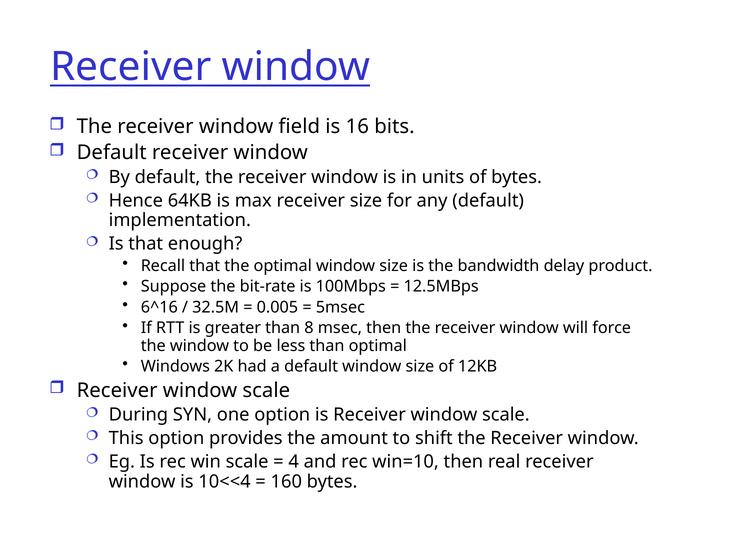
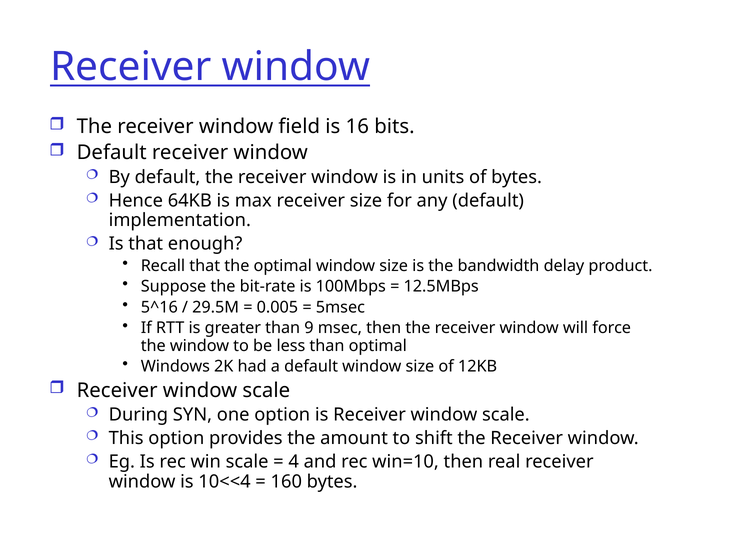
6^16: 6^16 -> 5^16 (159, 307)
32.5M: 32.5M -> 29.5M (216, 307)
8: 8 -> 9 (309, 328)
